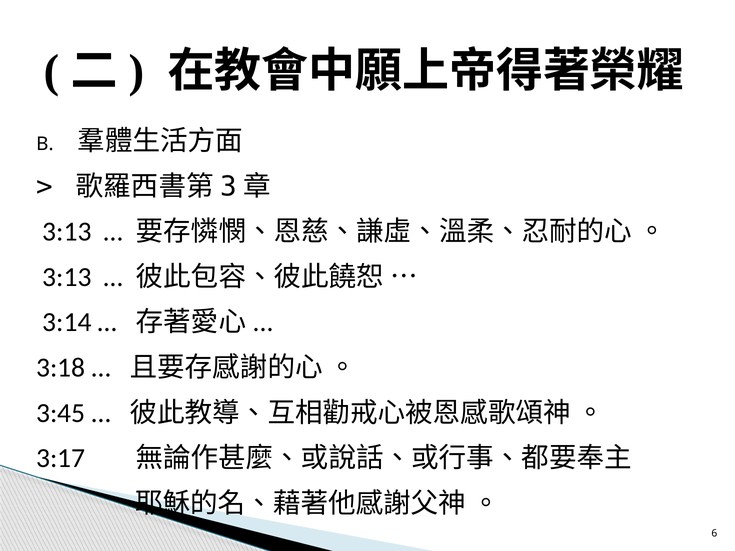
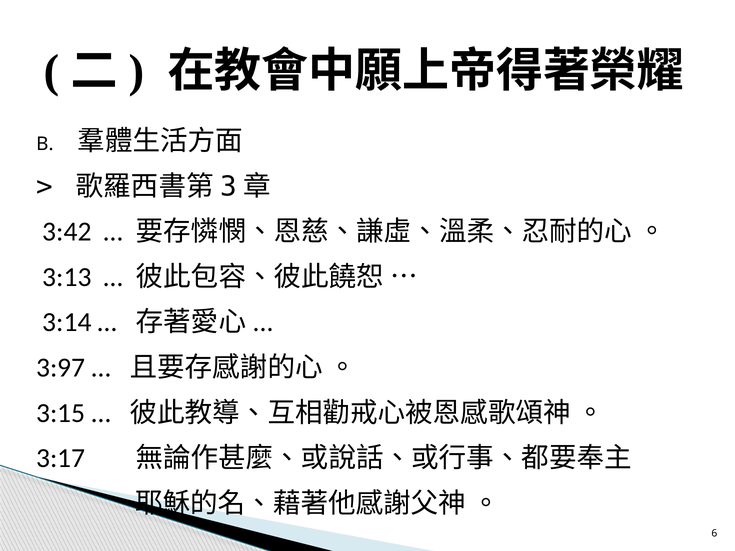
3:13: 3:13 -> 3:42 (67, 232)
3:18: 3:18 -> 3:97 (61, 368)
3:45: 3:45 -> 3:15 (61, 413)
